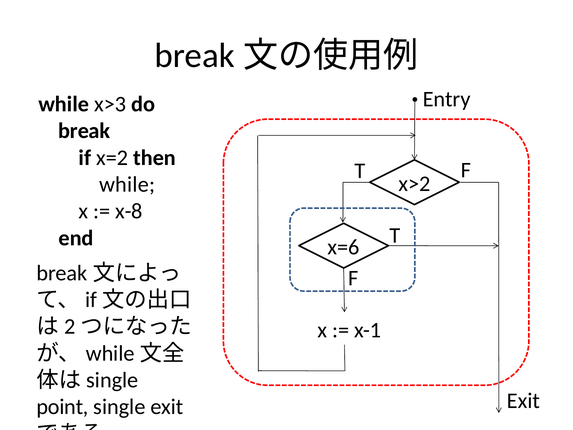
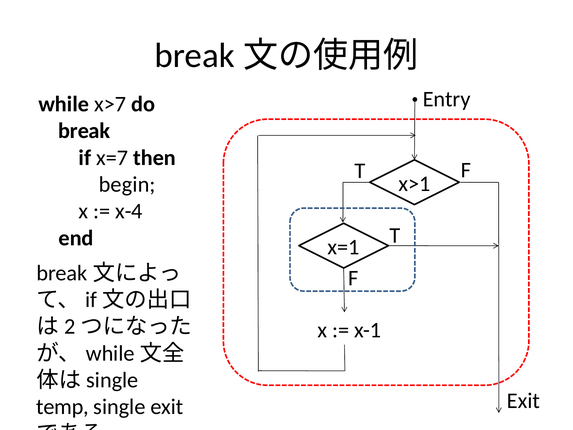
x>3: x>3 -> x>7 (110, 104)
x=2: x=2 -> x=7 (112, 158)
x>2: x>2 -> x>1 (414, 184)
while: while -> begin (127, 184)
x-8: x-8 -> x-4 (129, 211)
x=6: x=6 -> x=1 (344, 247)
point: point -> temp (62, 407)
